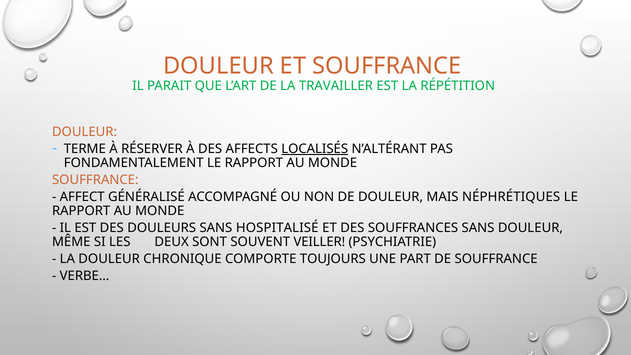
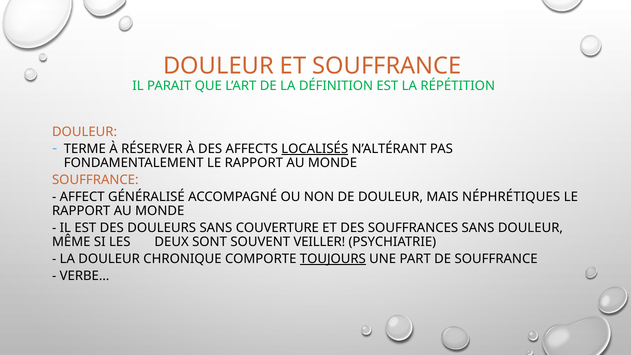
TRAVAILLER: TRAVAILLER -> DÉFINITION (336, 86)
HOSPITALISÉ: HOSPITALISÉ -> COUVERTURE (277, 228)
TOUJOURS underline: none -> present (333, 259)
